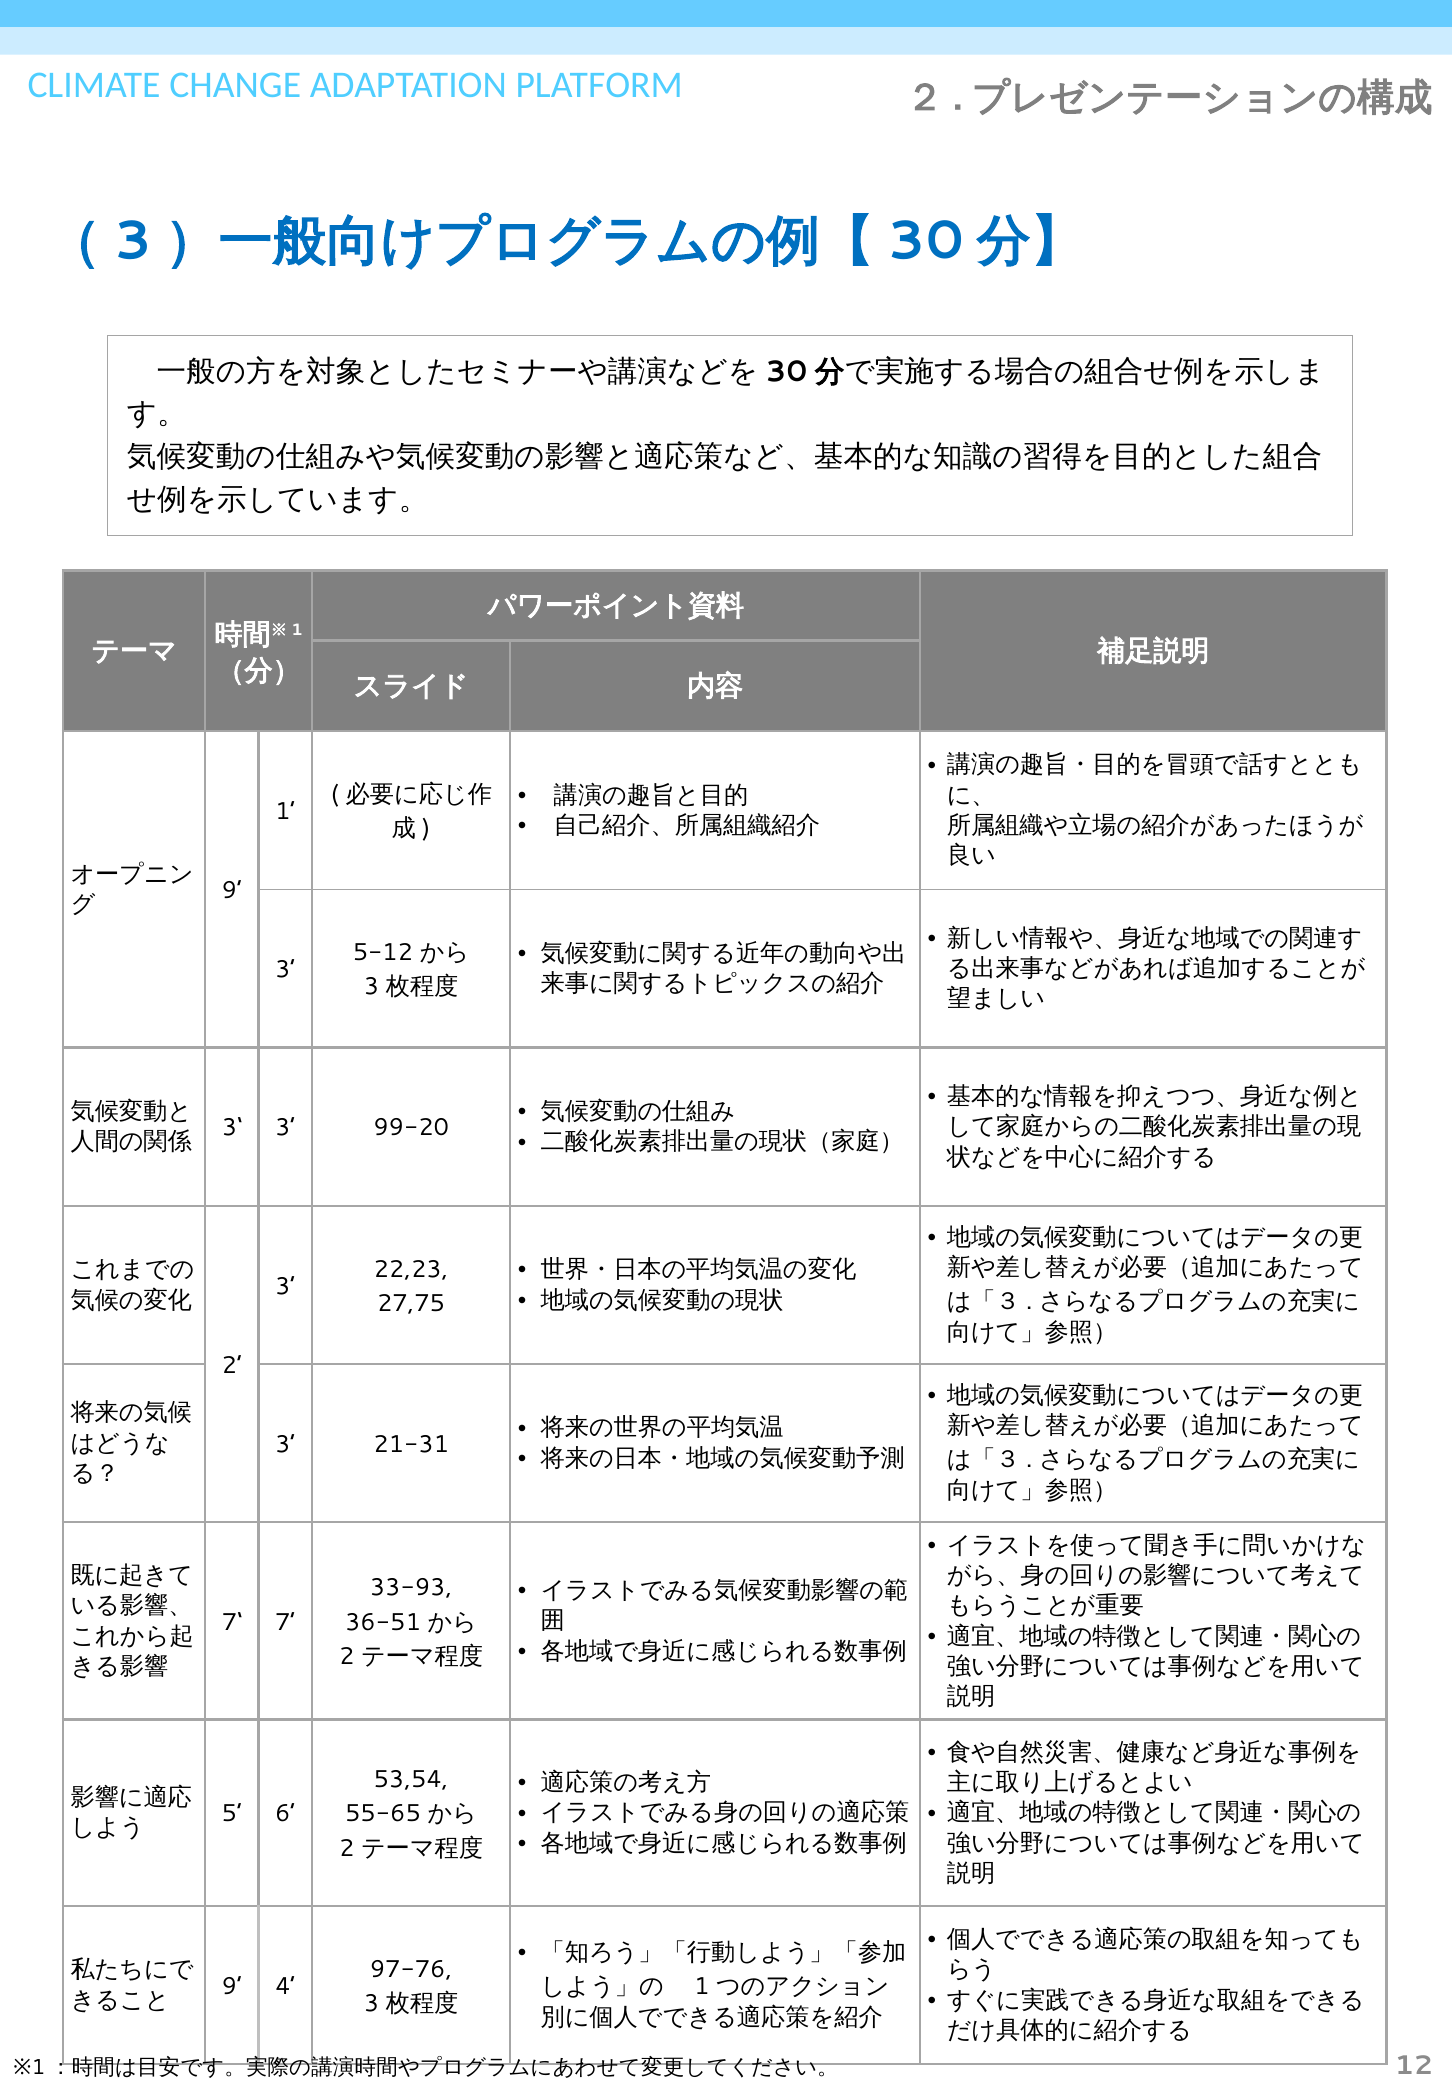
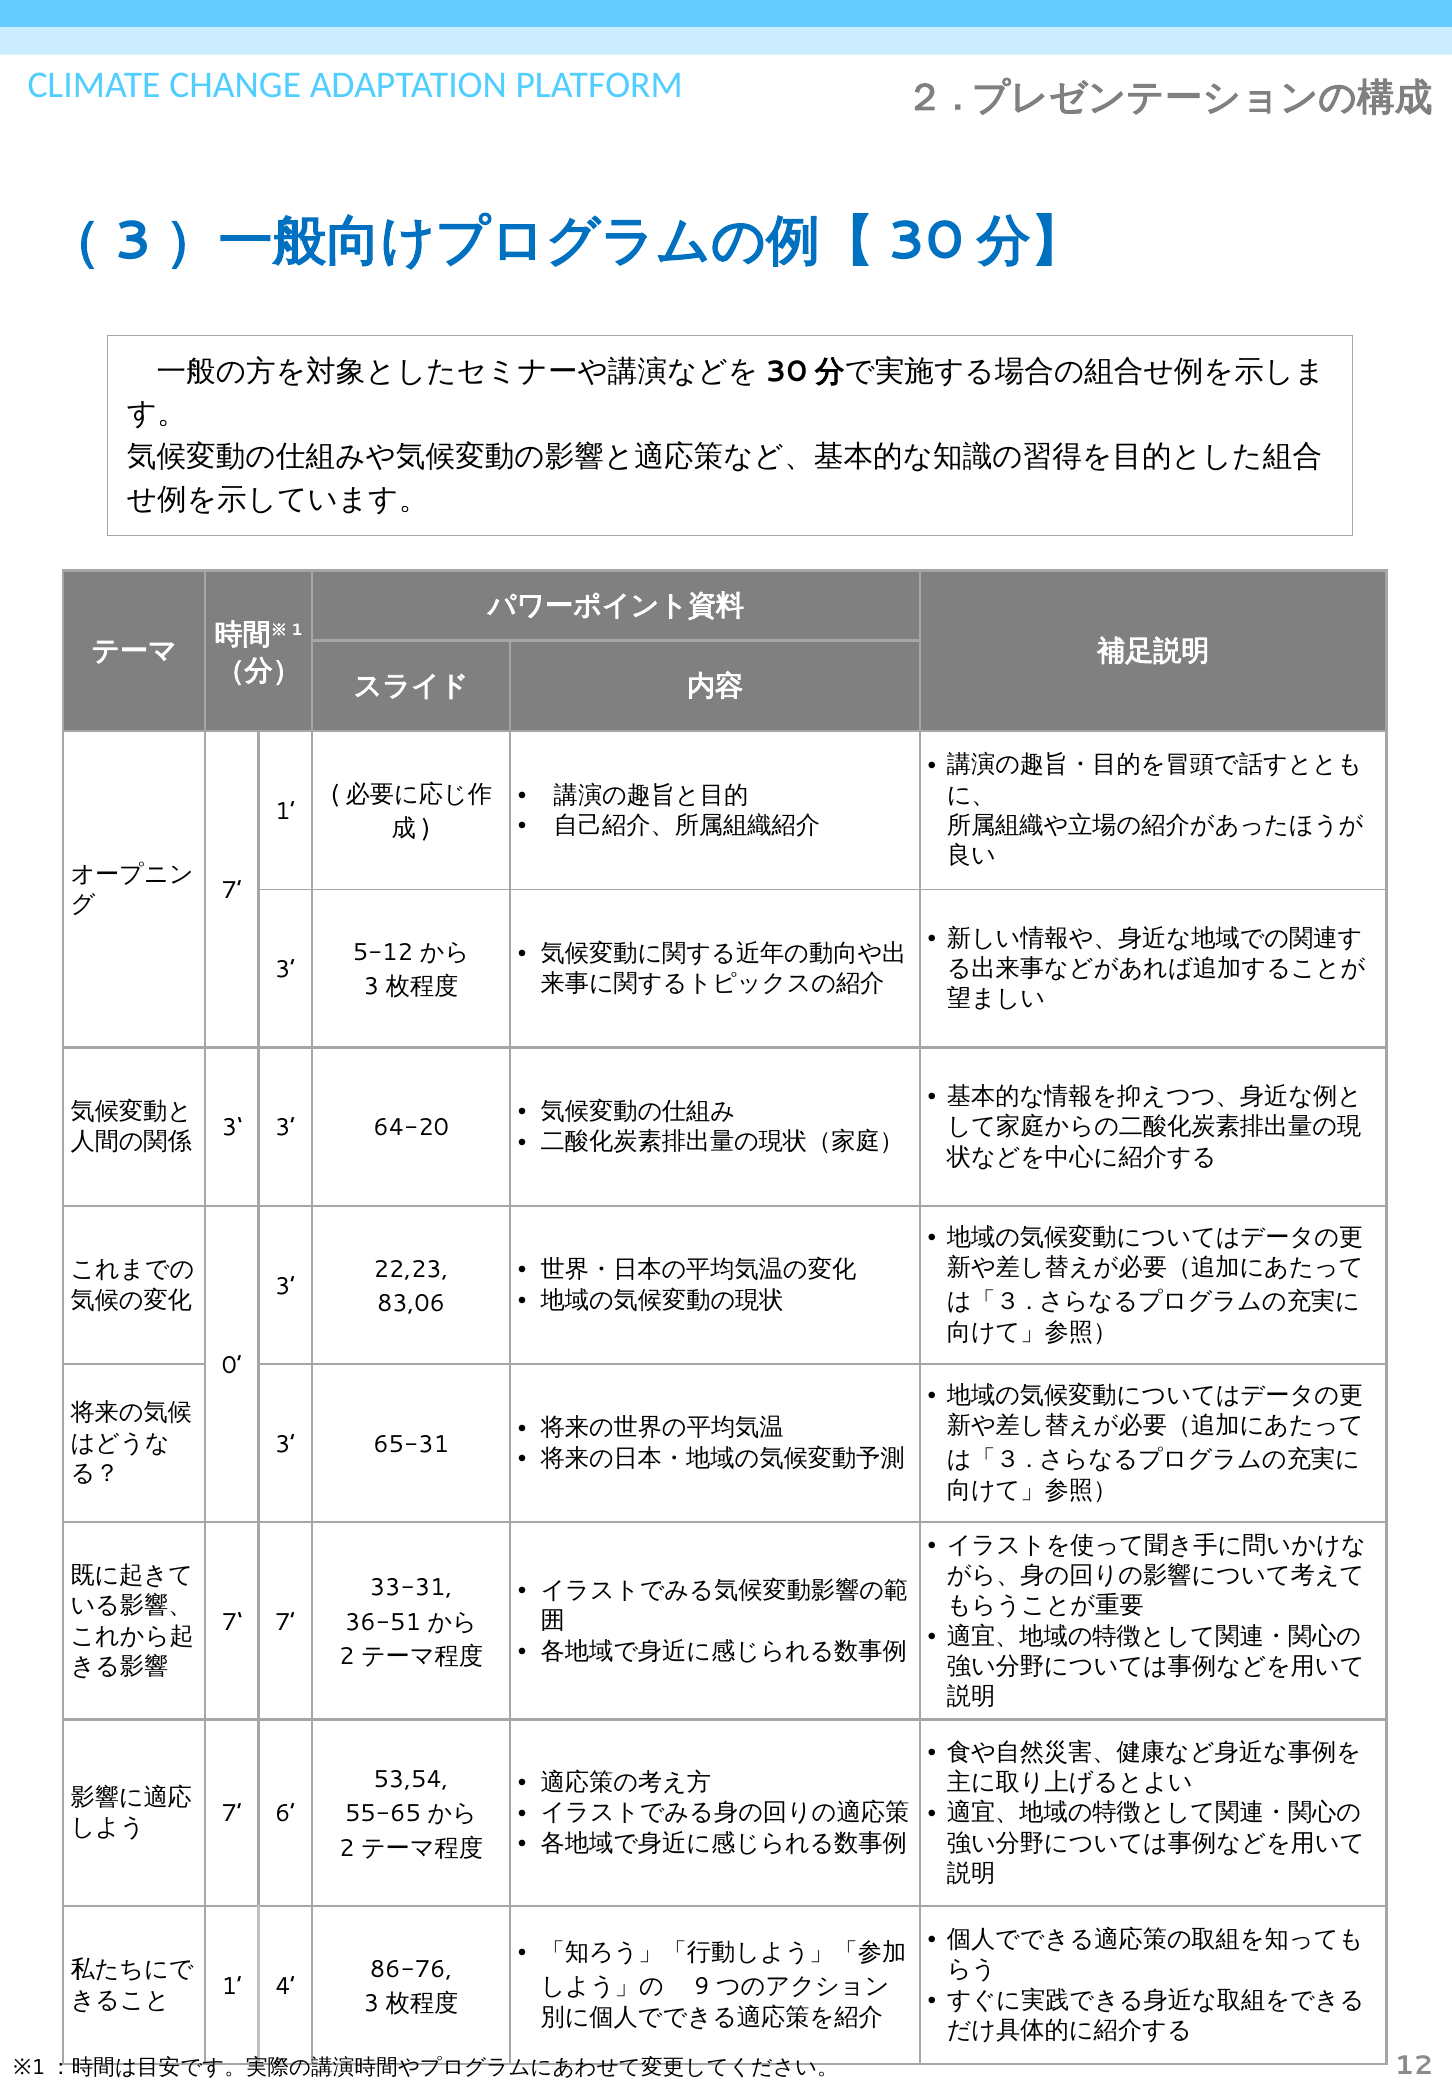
9: 9 -> 7 (232, 890)
99-20: 99-20 -> 64-20 (411, 1128)
27,75: 27,75 -> 83,06 (411, 1303)
2: 2 -> 0 (232, 1365)
21-31: 21-31 -> 65-31 (411, 1444)
33-93: 33-93 -> 33-31 (411, 1587)
5: 5 -> 7 (232, 1813)
97-76: 97-76 -> 86-76 (411, 1968)
9: 9 -> 1 (232, 1986)
1: 1 -> 9 (702, 1986)
